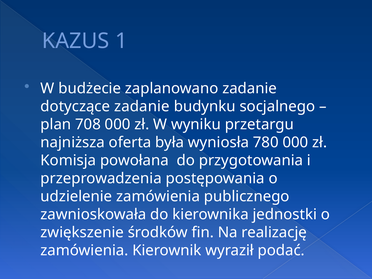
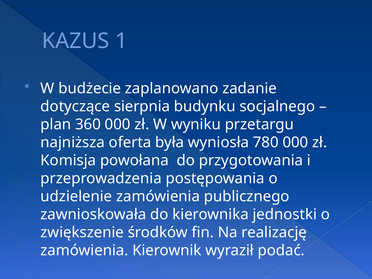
dotyczące zadanie: zadanie -> sierpnia (142, 106)
708: 708 -> 360 (88, 124)
